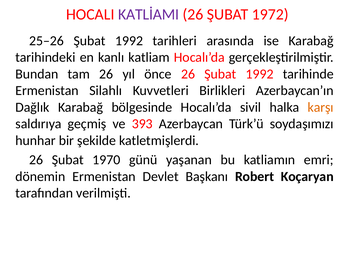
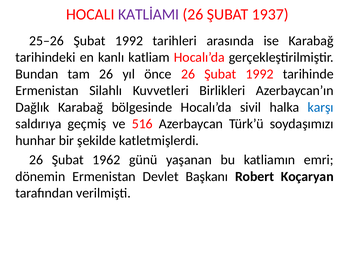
1972: 1972 -> 1937 (270, 14)
karşı colour: orange -> blue (321, 107)
393: 393 -> 516 (142, 123)
1970: 1970 -> 1962 (106, 159)
